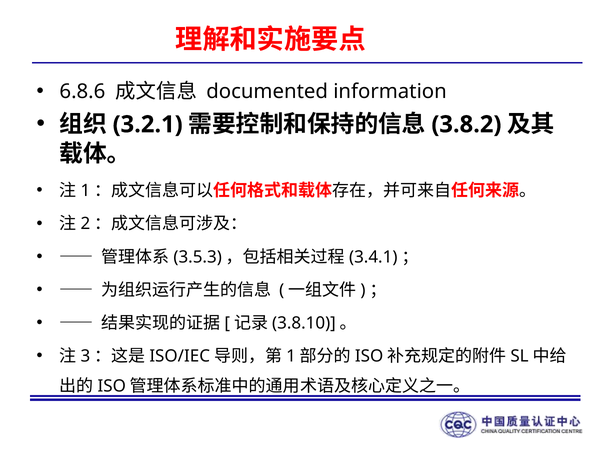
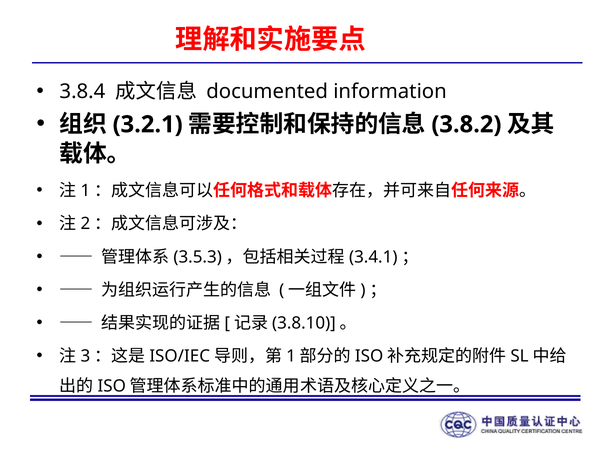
6.8.6: 6.8.6 -> 3.8.4 (82, 92)
